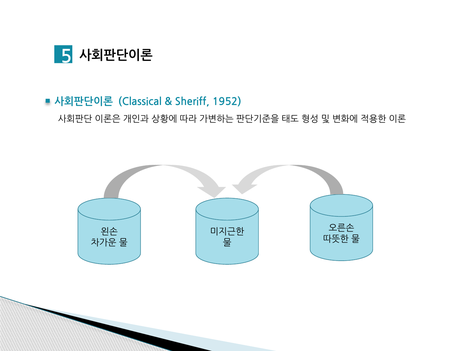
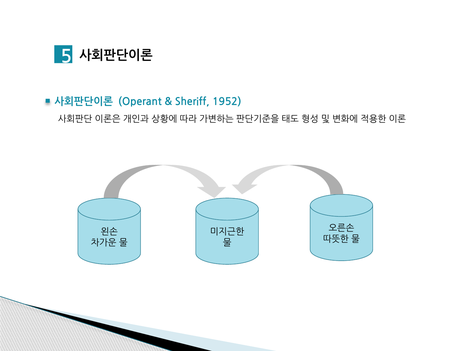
Classical: Classical -> Operant (140, 102)
